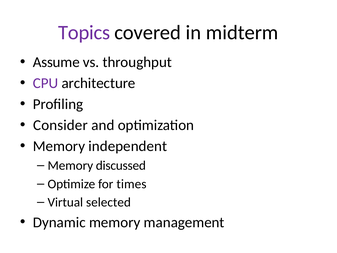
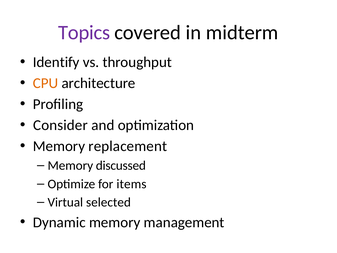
Assume: Assume -> Identify (56, 62)
CPU colour: purple -> orange (46, 83)
independent: independent -> replacement (128, 146)
times: times -> items (131, 184)
